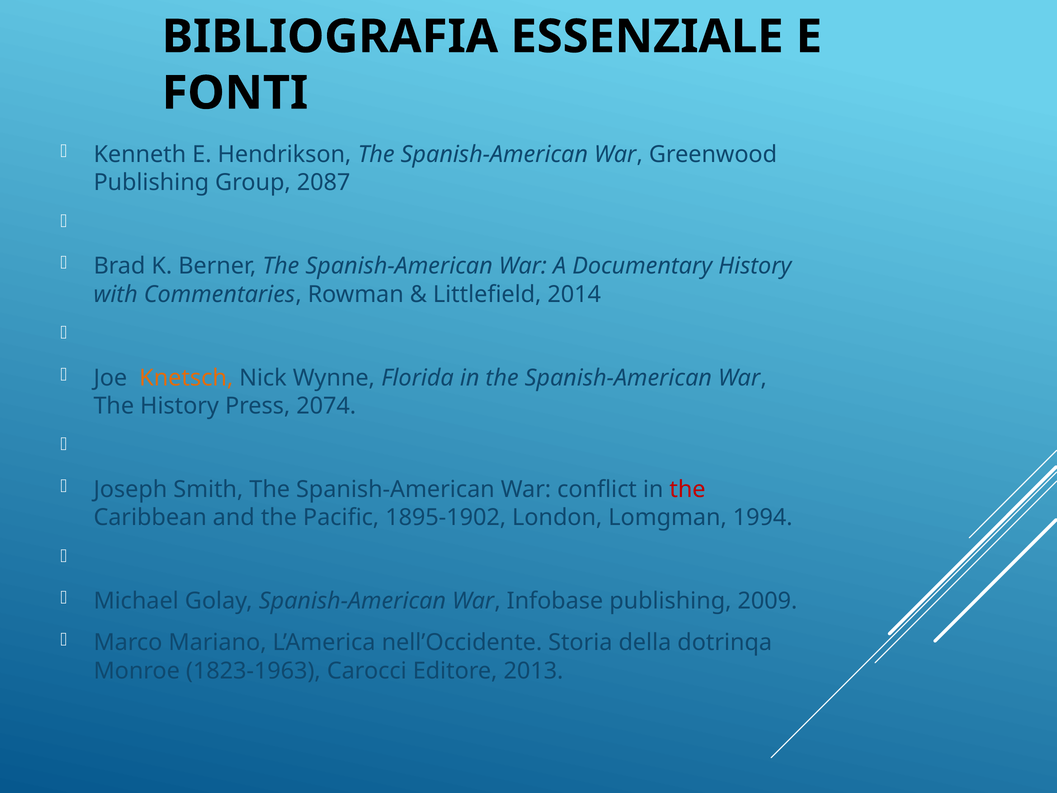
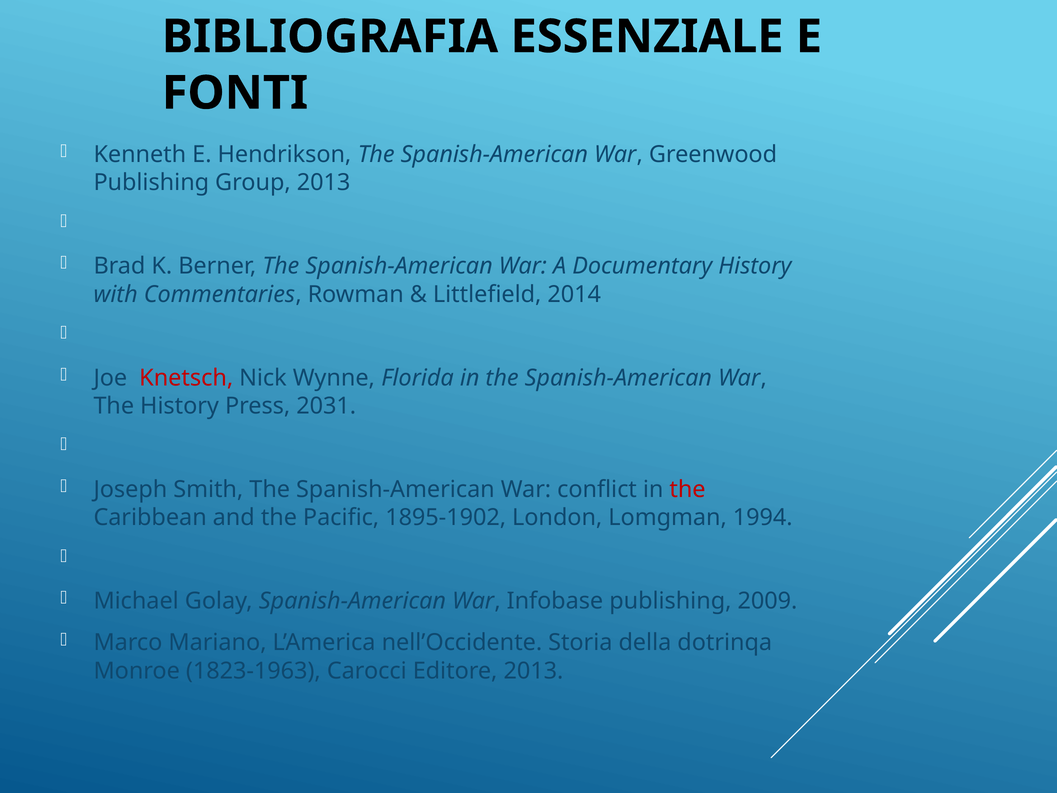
Group 2087: 2087 -> 2013 (324, 183)
Knetsch colour: orange -> red (186, 378)
2074: 2074 -> 2031 (326, 406)
